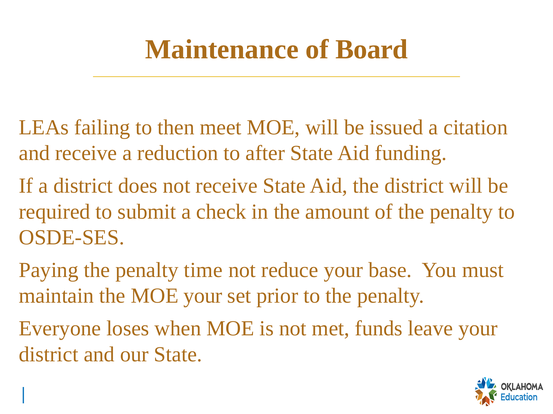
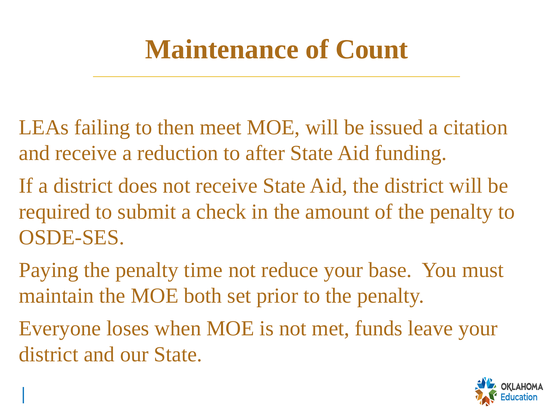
Board: Board -> Count (372, 49)
MOE your: your -> both (203, 296)
